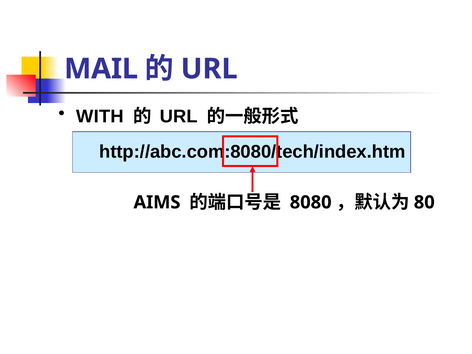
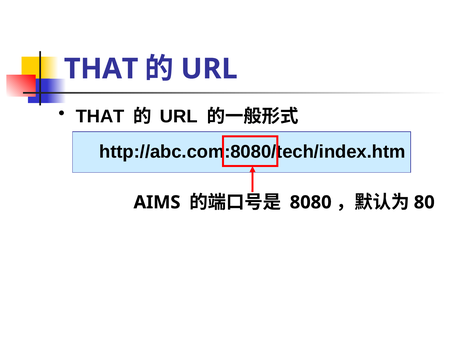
MAIL: MAIL -> THAT (101, 69)
WITH: WITH -> THAT (100, 117)
